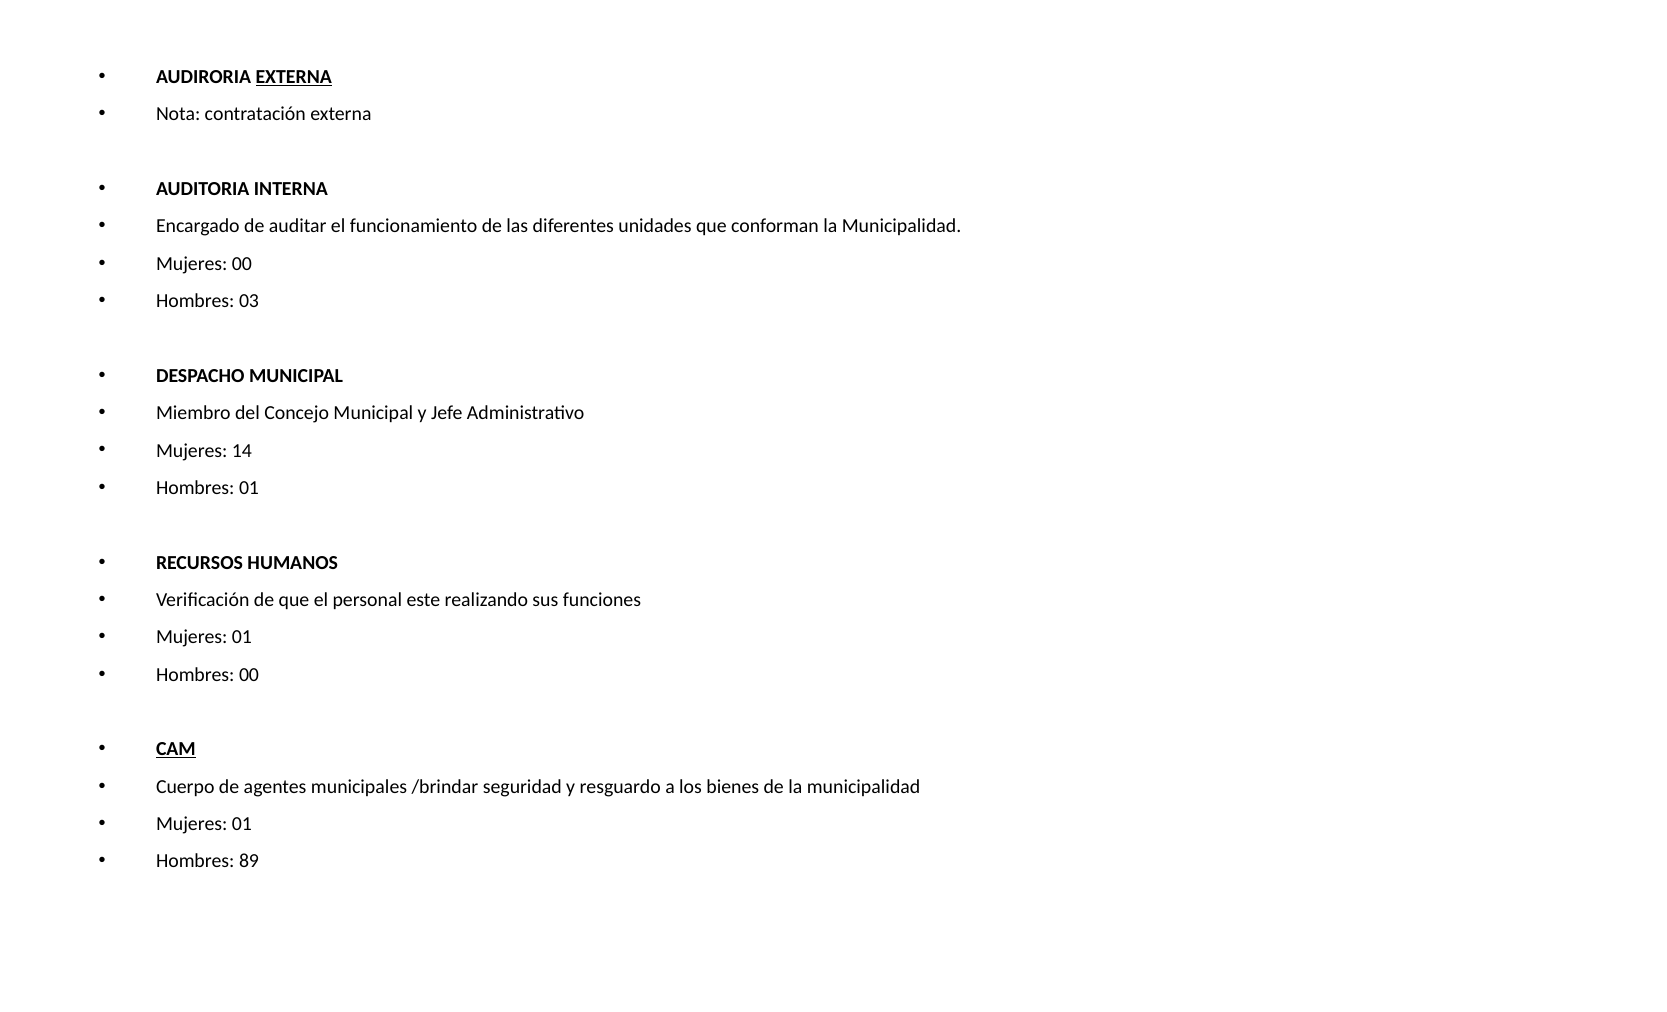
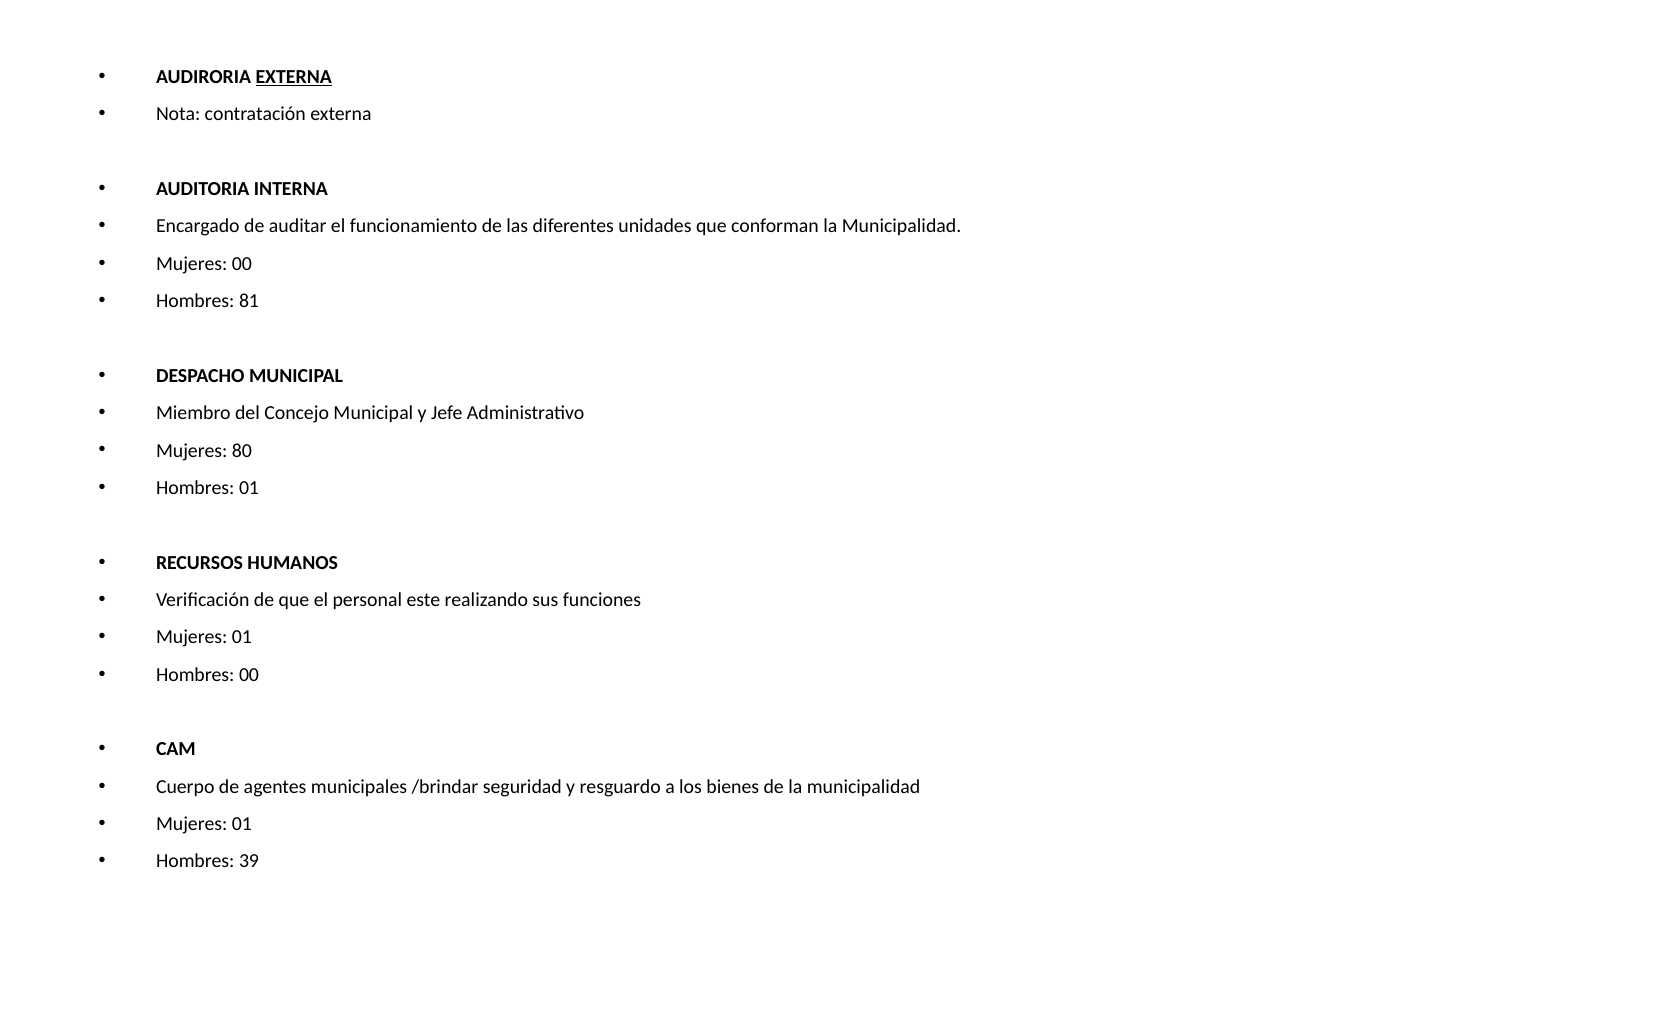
03: 03 -> 81 (249, 301)
14: 14 -> 80 (242, 451)
CAM underline: present -> none (176, 749)
89: 89 -> 39 (249, 862)
